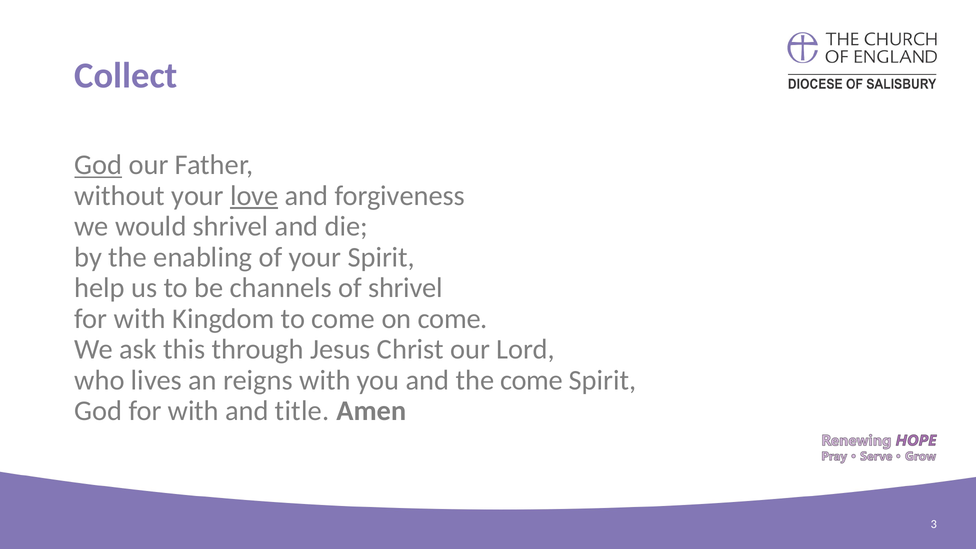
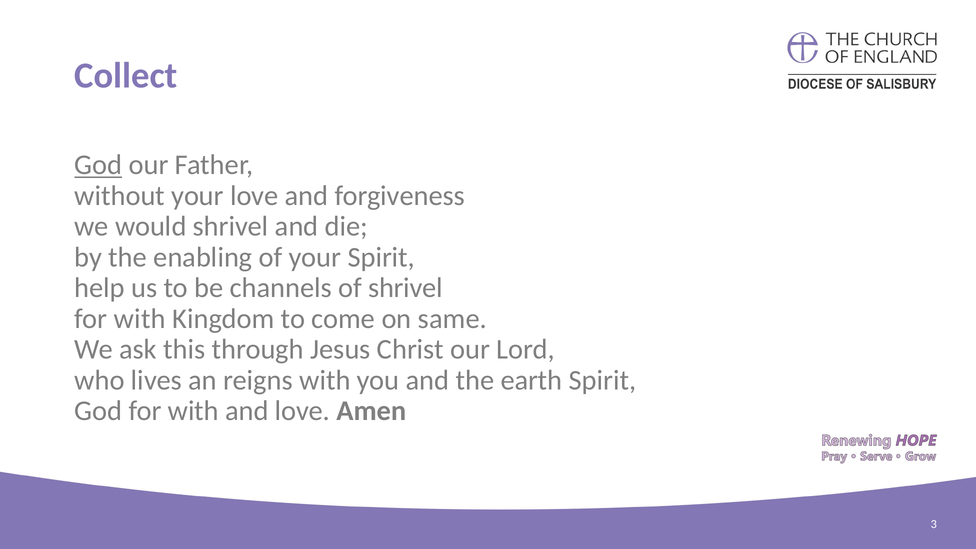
love underline: present -> none (254, 196)
on come: come -> same (452, 319)
the come: come -> earth (531, 380)
and title: title -> love (302, 411)
